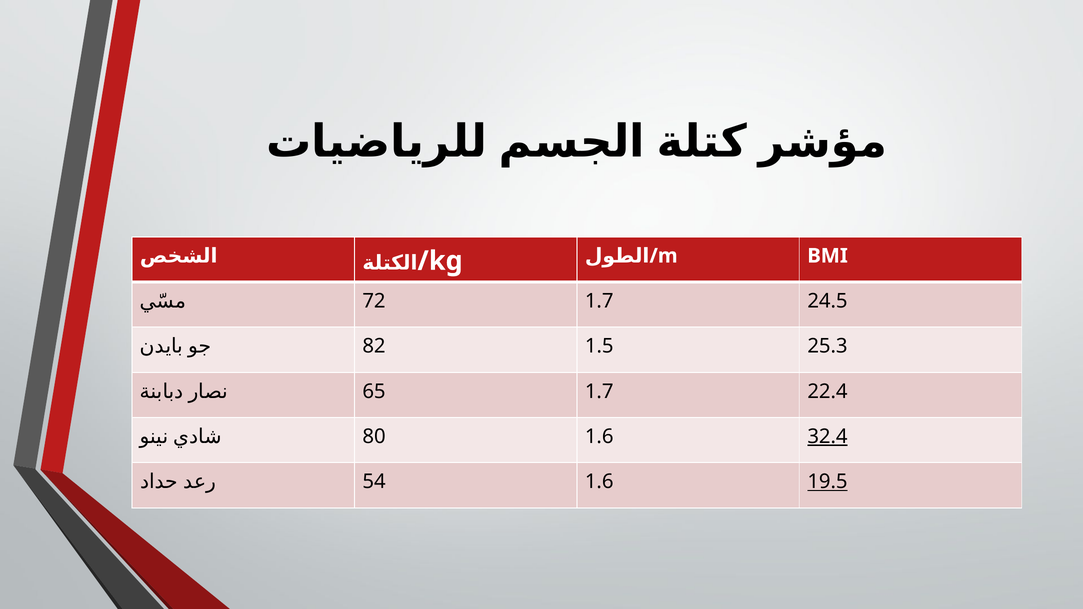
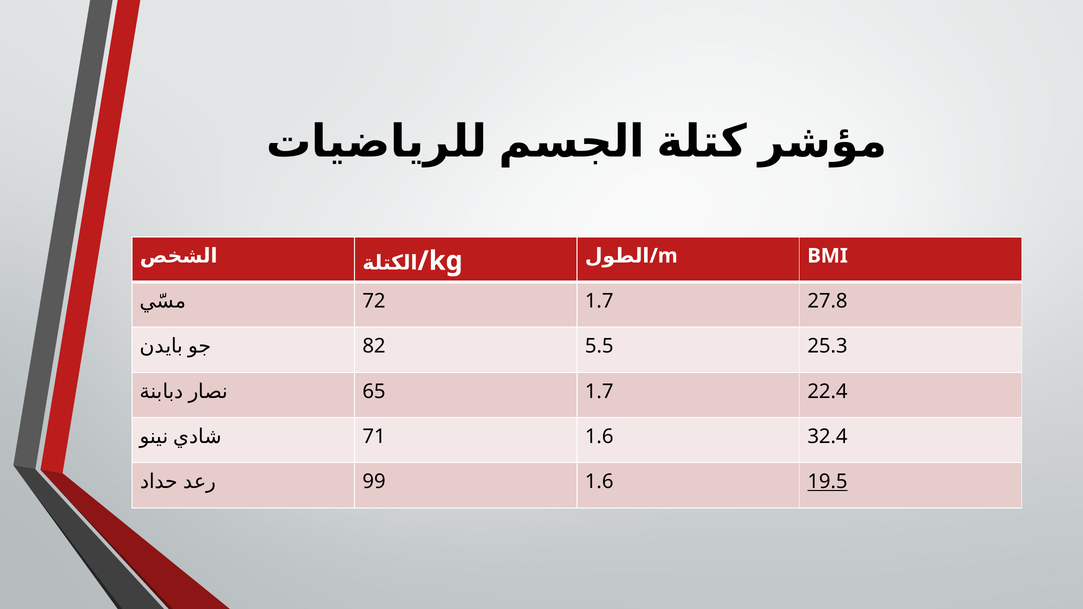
24.5: 24.5 -> 27.8 (827, 301)
1.5: 1.5 -> 5.5 (599, 346)
80: 80 -> 71 (374, 437)
32.4 underline: present -> none (827, 437)
54: 54 -> 99 (374, 482)
